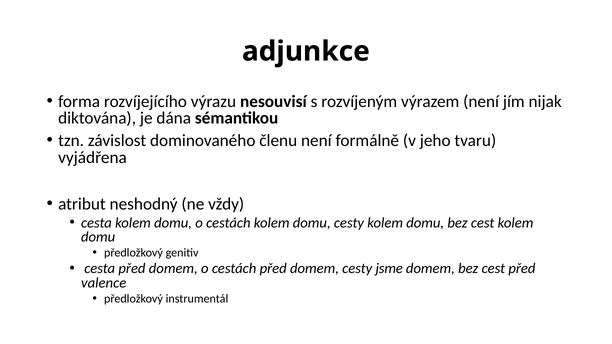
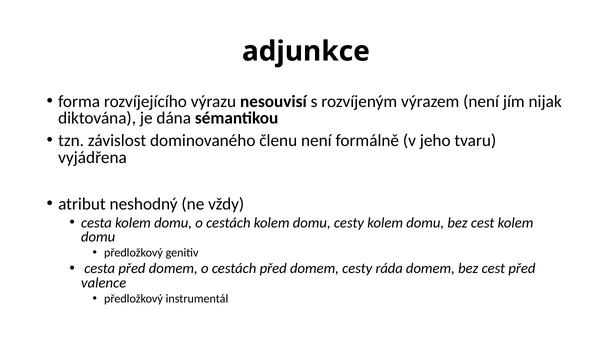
jsme: jsme -> ráda (389, 269)
